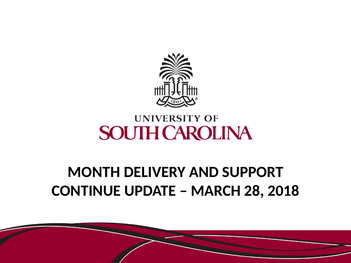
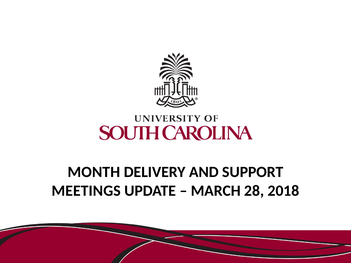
CONTINUE: CONTINUE -> MEETINGS (86, 191)
